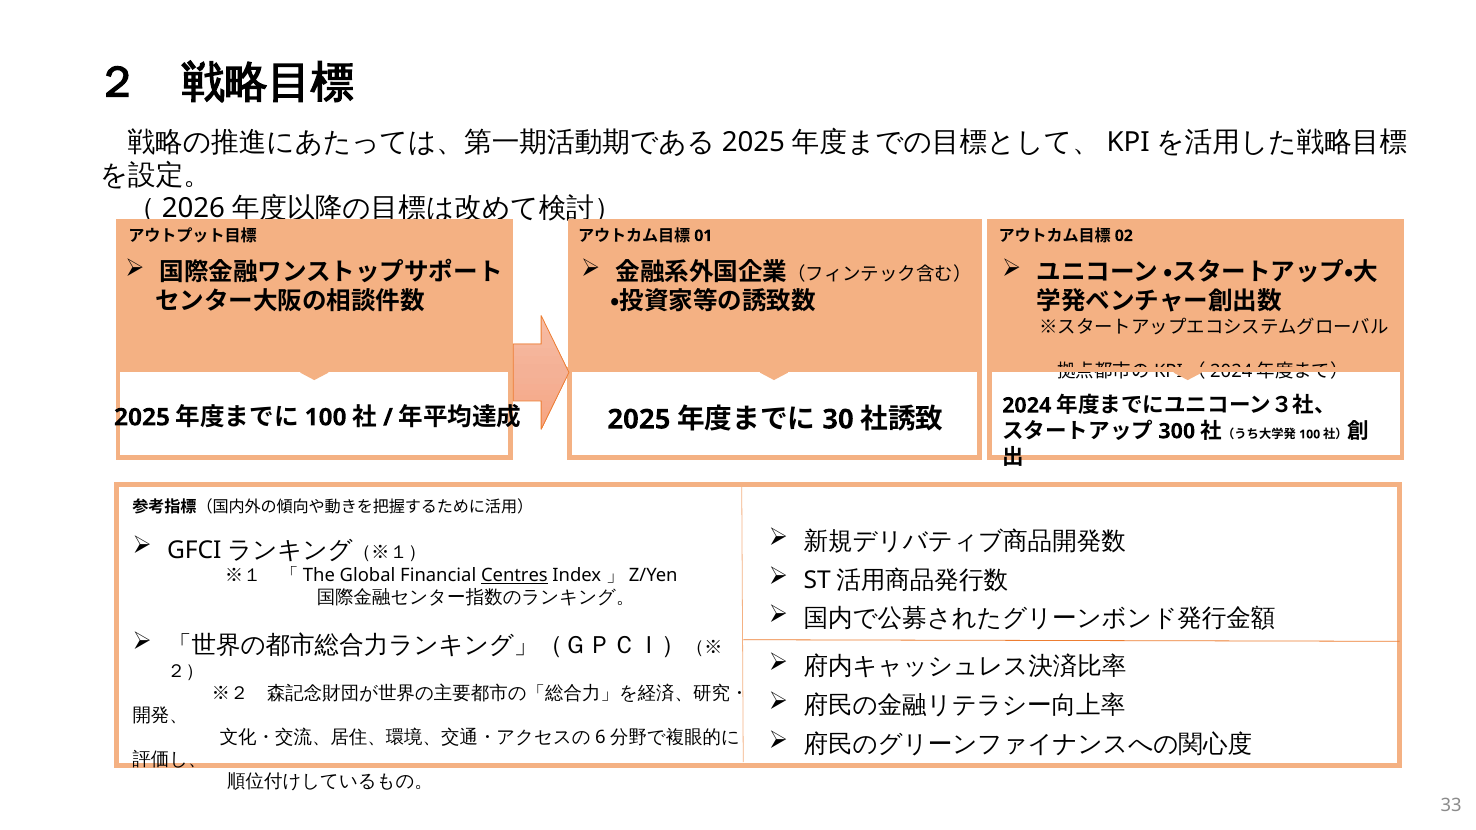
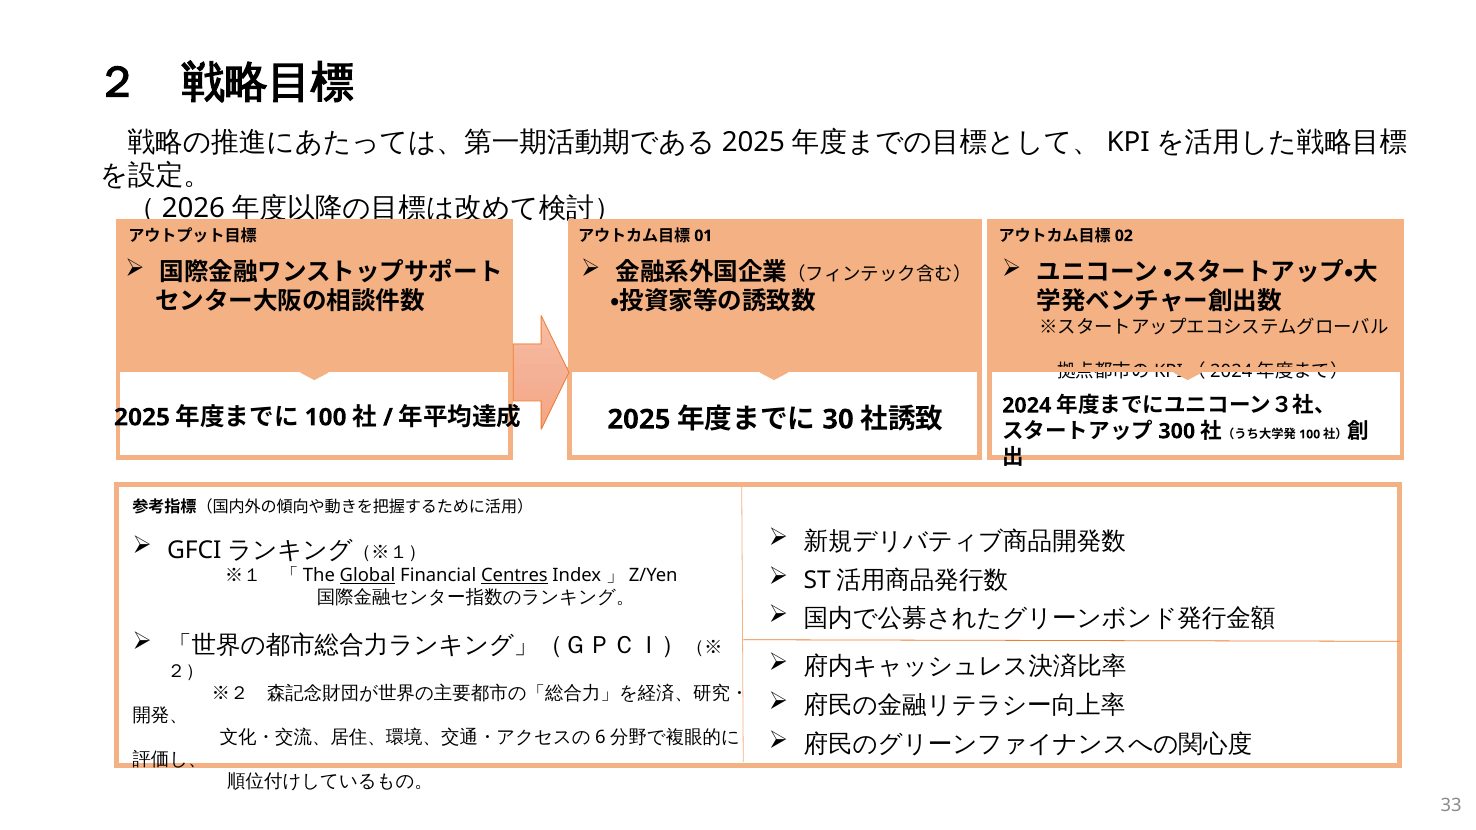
Global underline: none -> present (368, 575)
